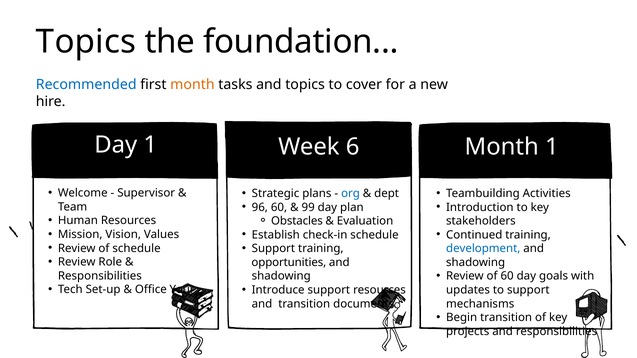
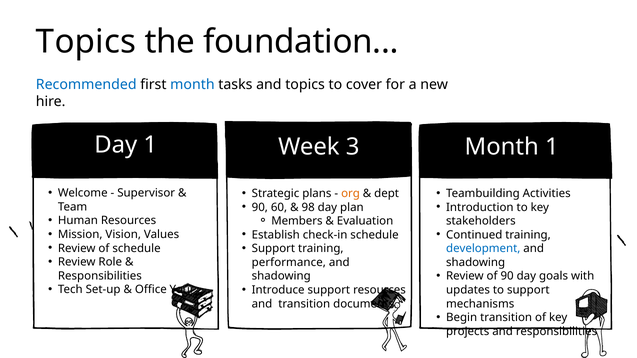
month colour: orange -> blue (192, 85)
6: 6 -> 3 (353, 147)
org colour: blue -> orange (350, 194)
96: 96 -> 90 (260, 207)
99: 99 -> 98 (308, 207)
Obstacles: Obstacles -> Members (297, 221)
opportunities: opportunities -> performance (289, 263)
of 60: 60 -> 90 (507, 276)
